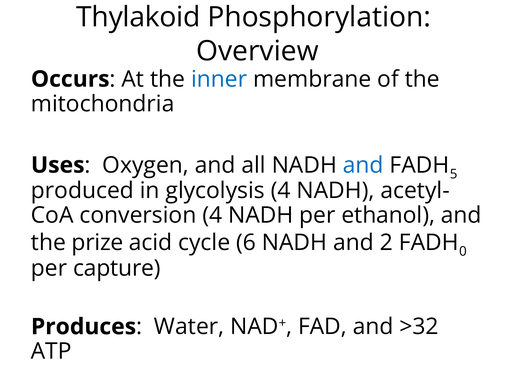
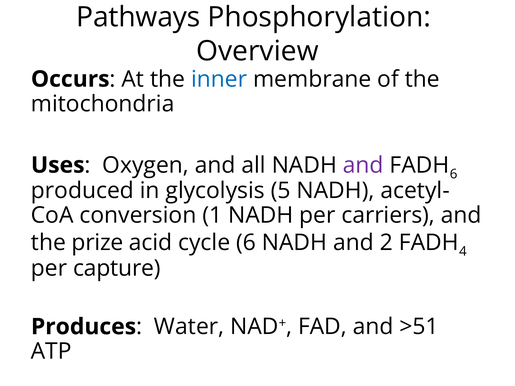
Thylakoid: Thylakoid -> Pathways (138, 17)
and colour: blue -> purple (363, 165)
5: 5 -> 6 (454, 174)
glycolysis 4: 4 -> 5 (281, 191)
conversion 4: 4 -> 1 (212, 215)
ethanol: ethanol -> carriers (388, 215)
0: 0 -> 4 (463, 252)
>32: >32 -> >51 (419, 327)
